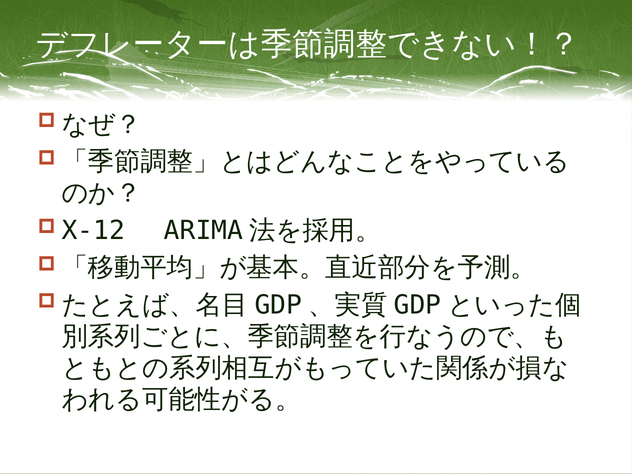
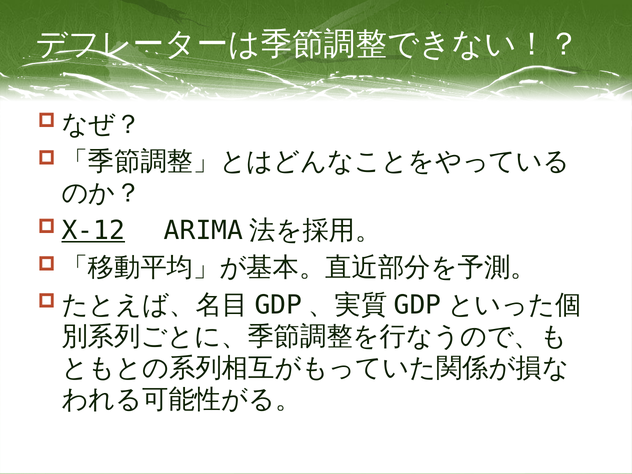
X-12 underline: none -> present (93, 230)
